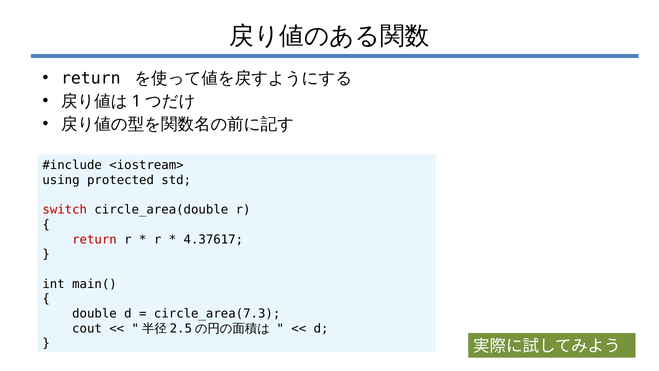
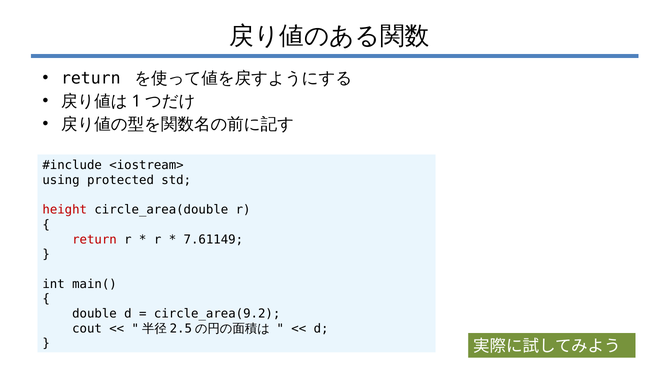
switch: switch -> height (65, 210)
4.37617: 4.37617 -> 7.61149 (213, 239)
circle_area(7.3: circle_area(7.3 -> circle_area(9.2 (217, 313)
